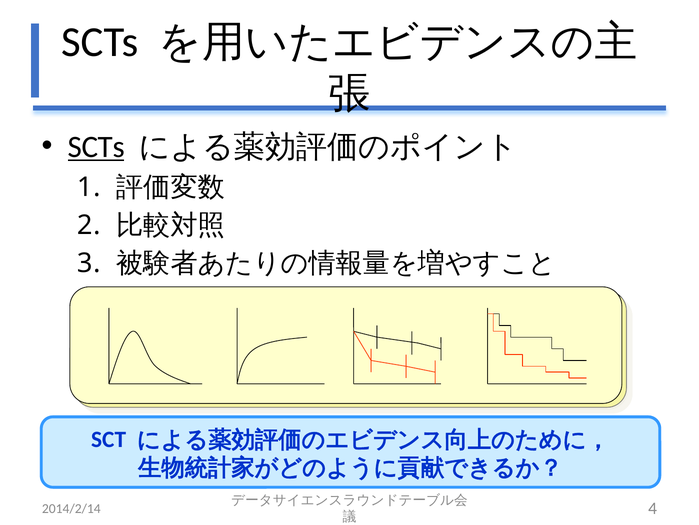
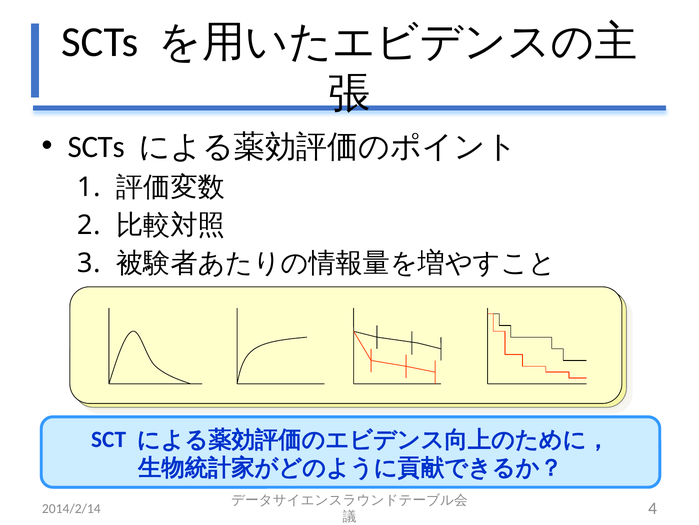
SCTs underline: present -> none (96, 147)
